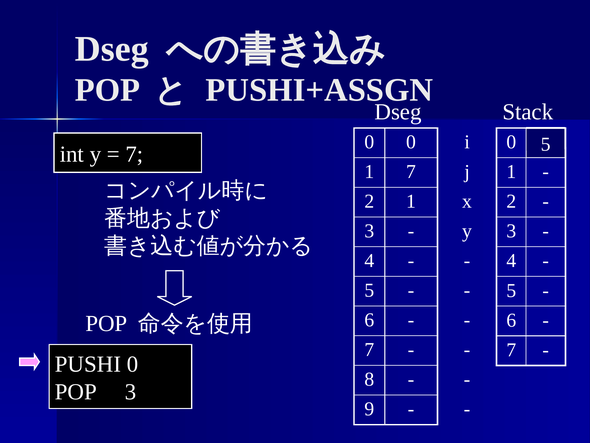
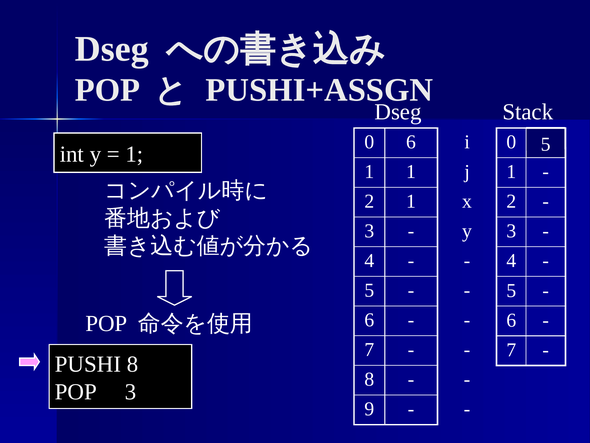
0 0: 0 -> 6 (411, 142)
7: 7 -> 1 (134, 154)
1 7: 7 -> 1 (411, 172)
PUSHI 0: 0 -> 8 (133, 364)
